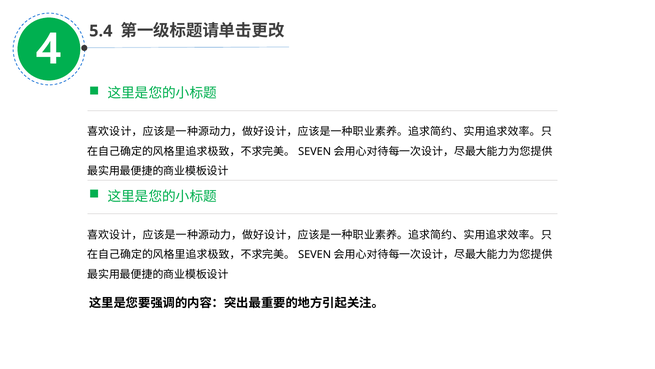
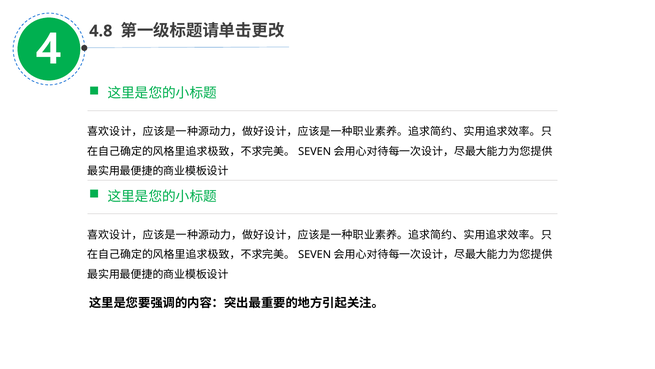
5.4: 5.4 -> 4.8 (101, 31)
